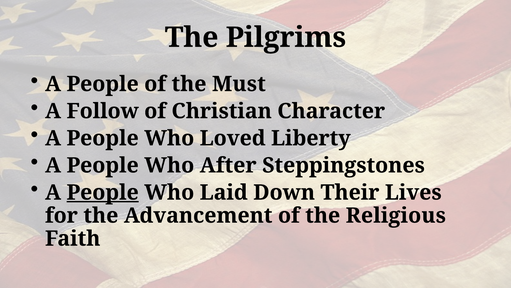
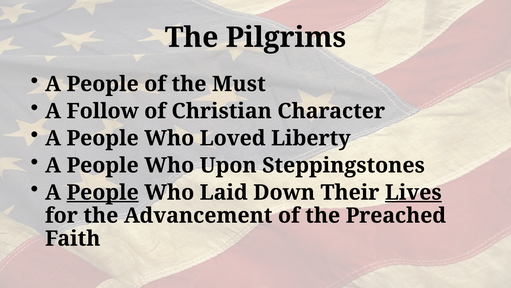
After: After -> Upon (228, 165)
Lives underline: none -> present (413, 192)
Religious: Religious -> Preached (396, 215)
